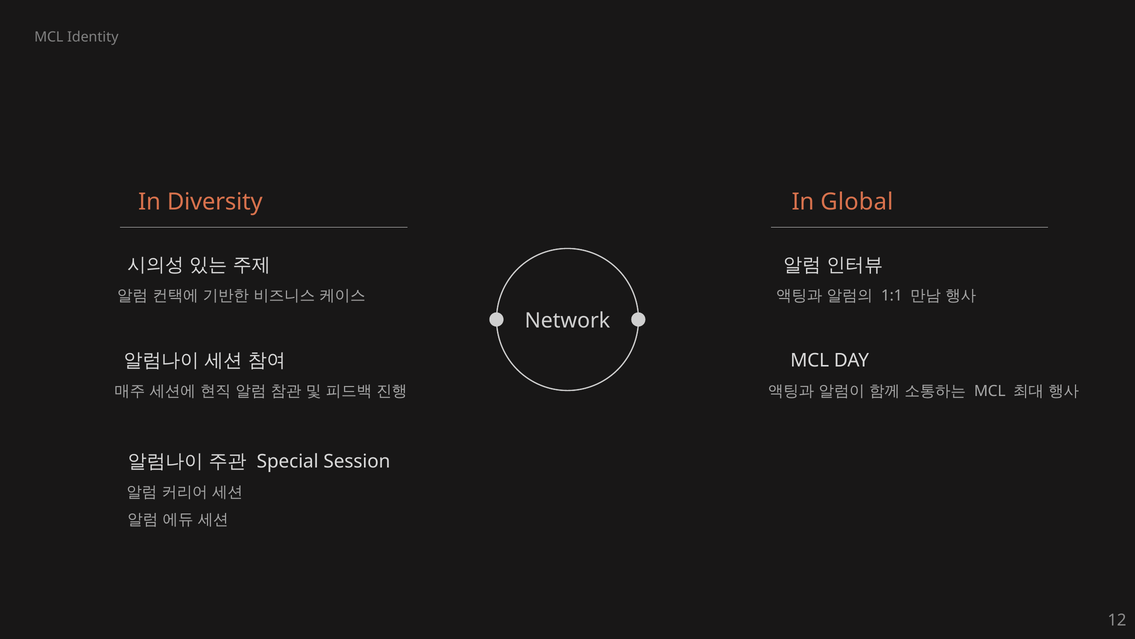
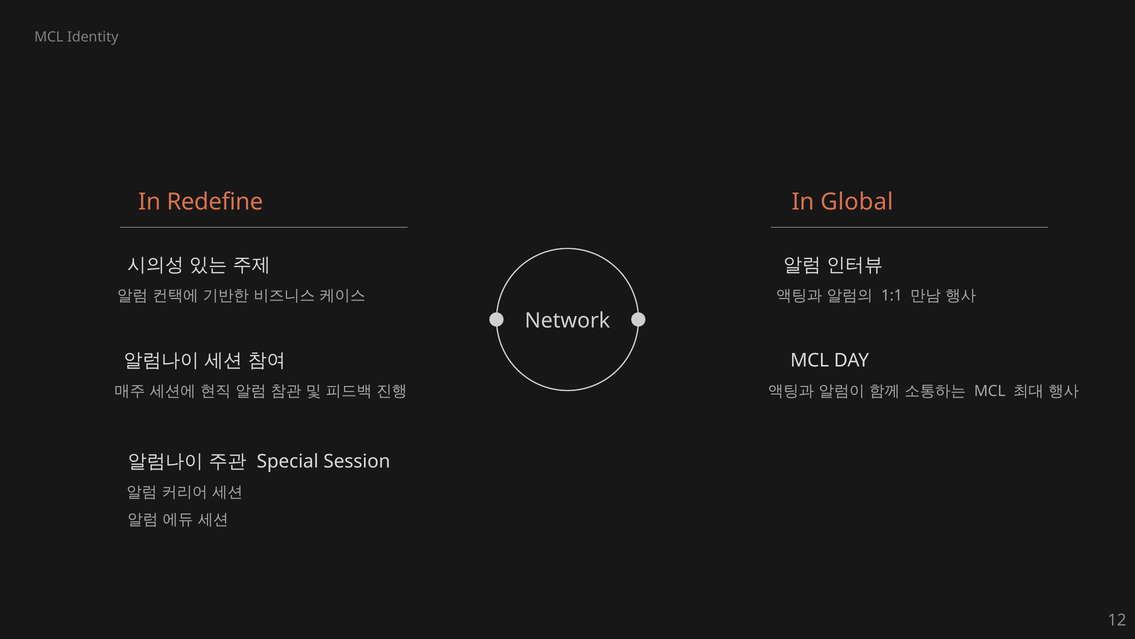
In Diversity: Diversity -> Redefine (215, 202)
